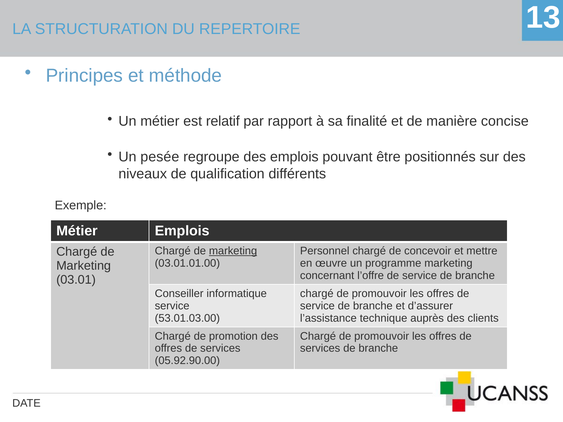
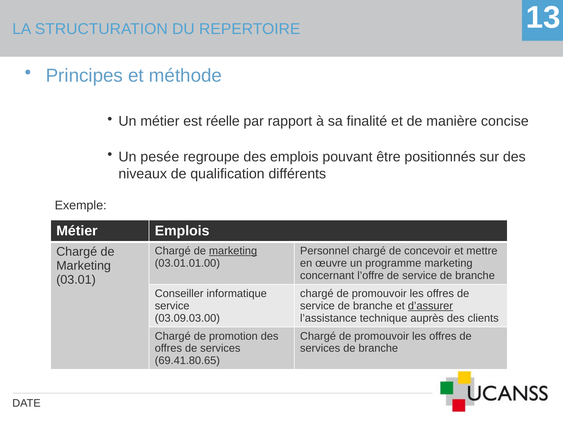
relatif: relatif -> réelle (223, 121)
d’assurer underline: none -> present (430, 306)
53.01.03.00: 53.01.03.00 -> 03.09.03.00 (187, 318)
05.92.90.00: 05.92.90.00 -> 69.41.80.65 (187, 361)
